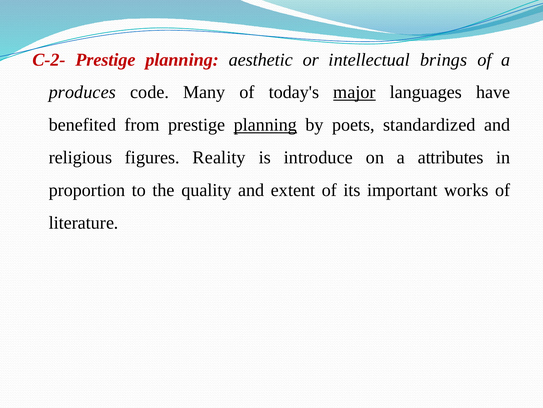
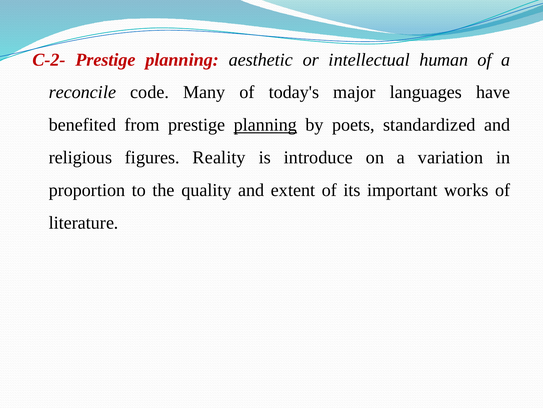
brings: brings -> human (444, 60)
produces: produces -> reconcile (82, 92)
major underline: present -> none (354, 92)
attributes: attributes -> variation (451, 157)
